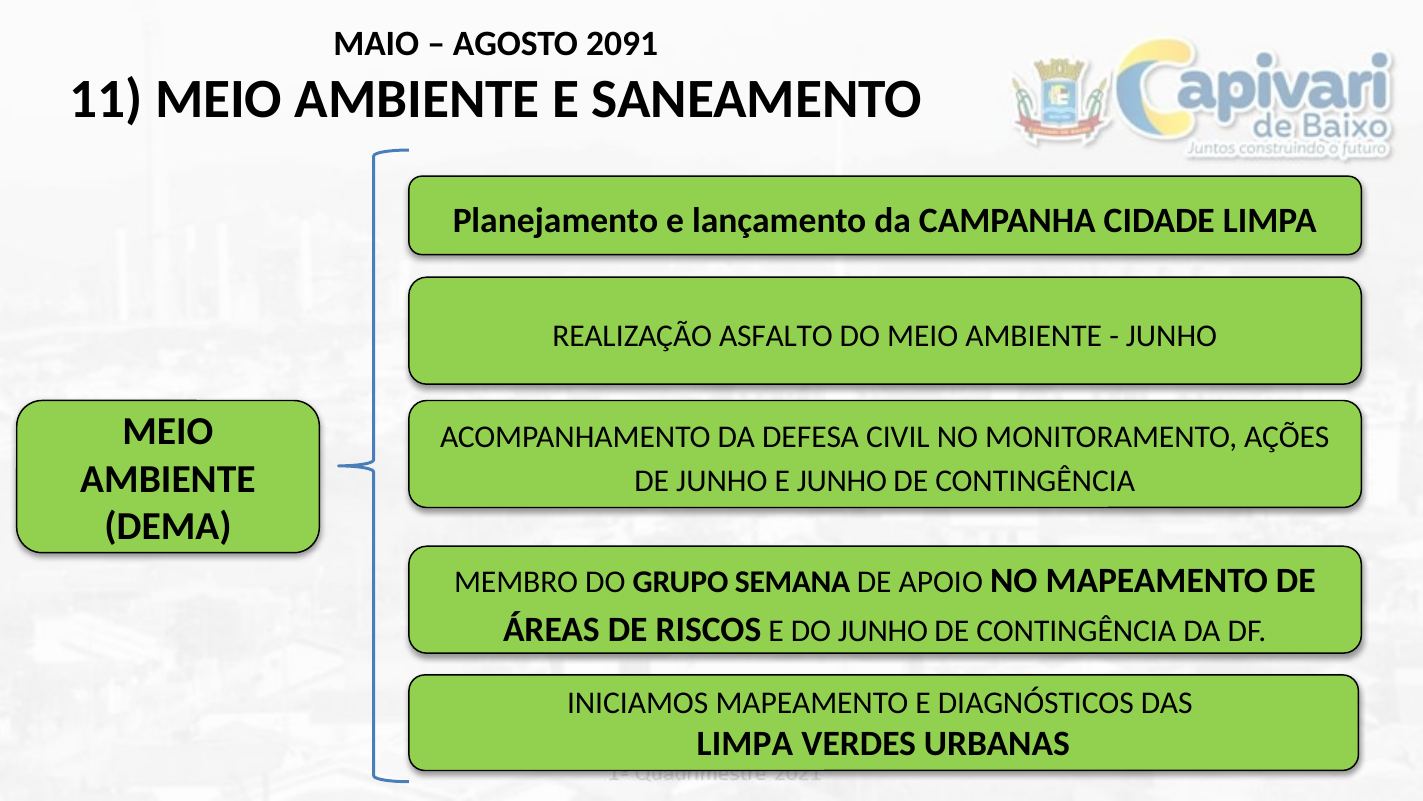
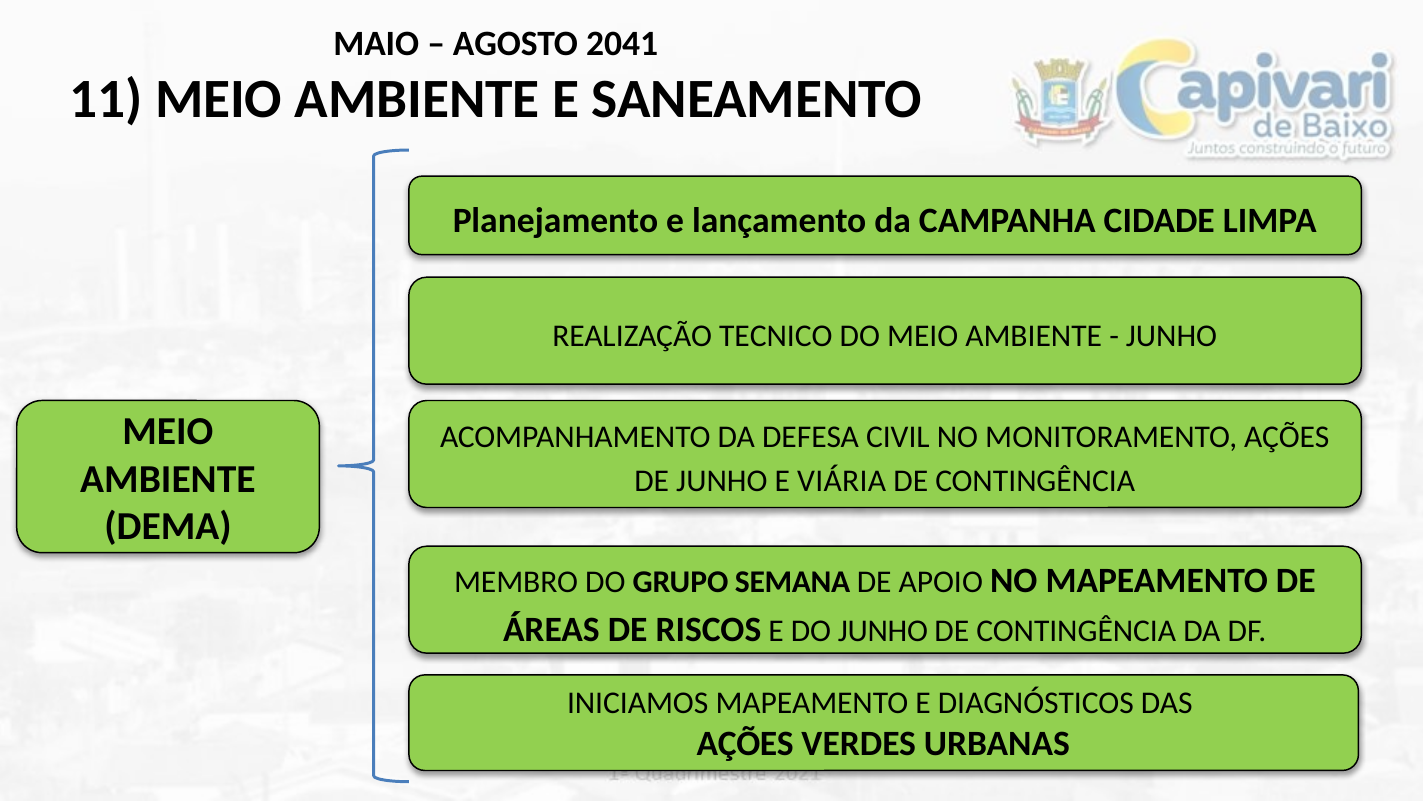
2091: 2091 -> 2041 (622, 44)
ASFALTO: ASFALTO -> TECNICO (776, 335)
E JUNHO: JUNHO -> VIÁRIA (842, 481)
LIMPA: LIMPA -> AÇÕES (745, 744)
